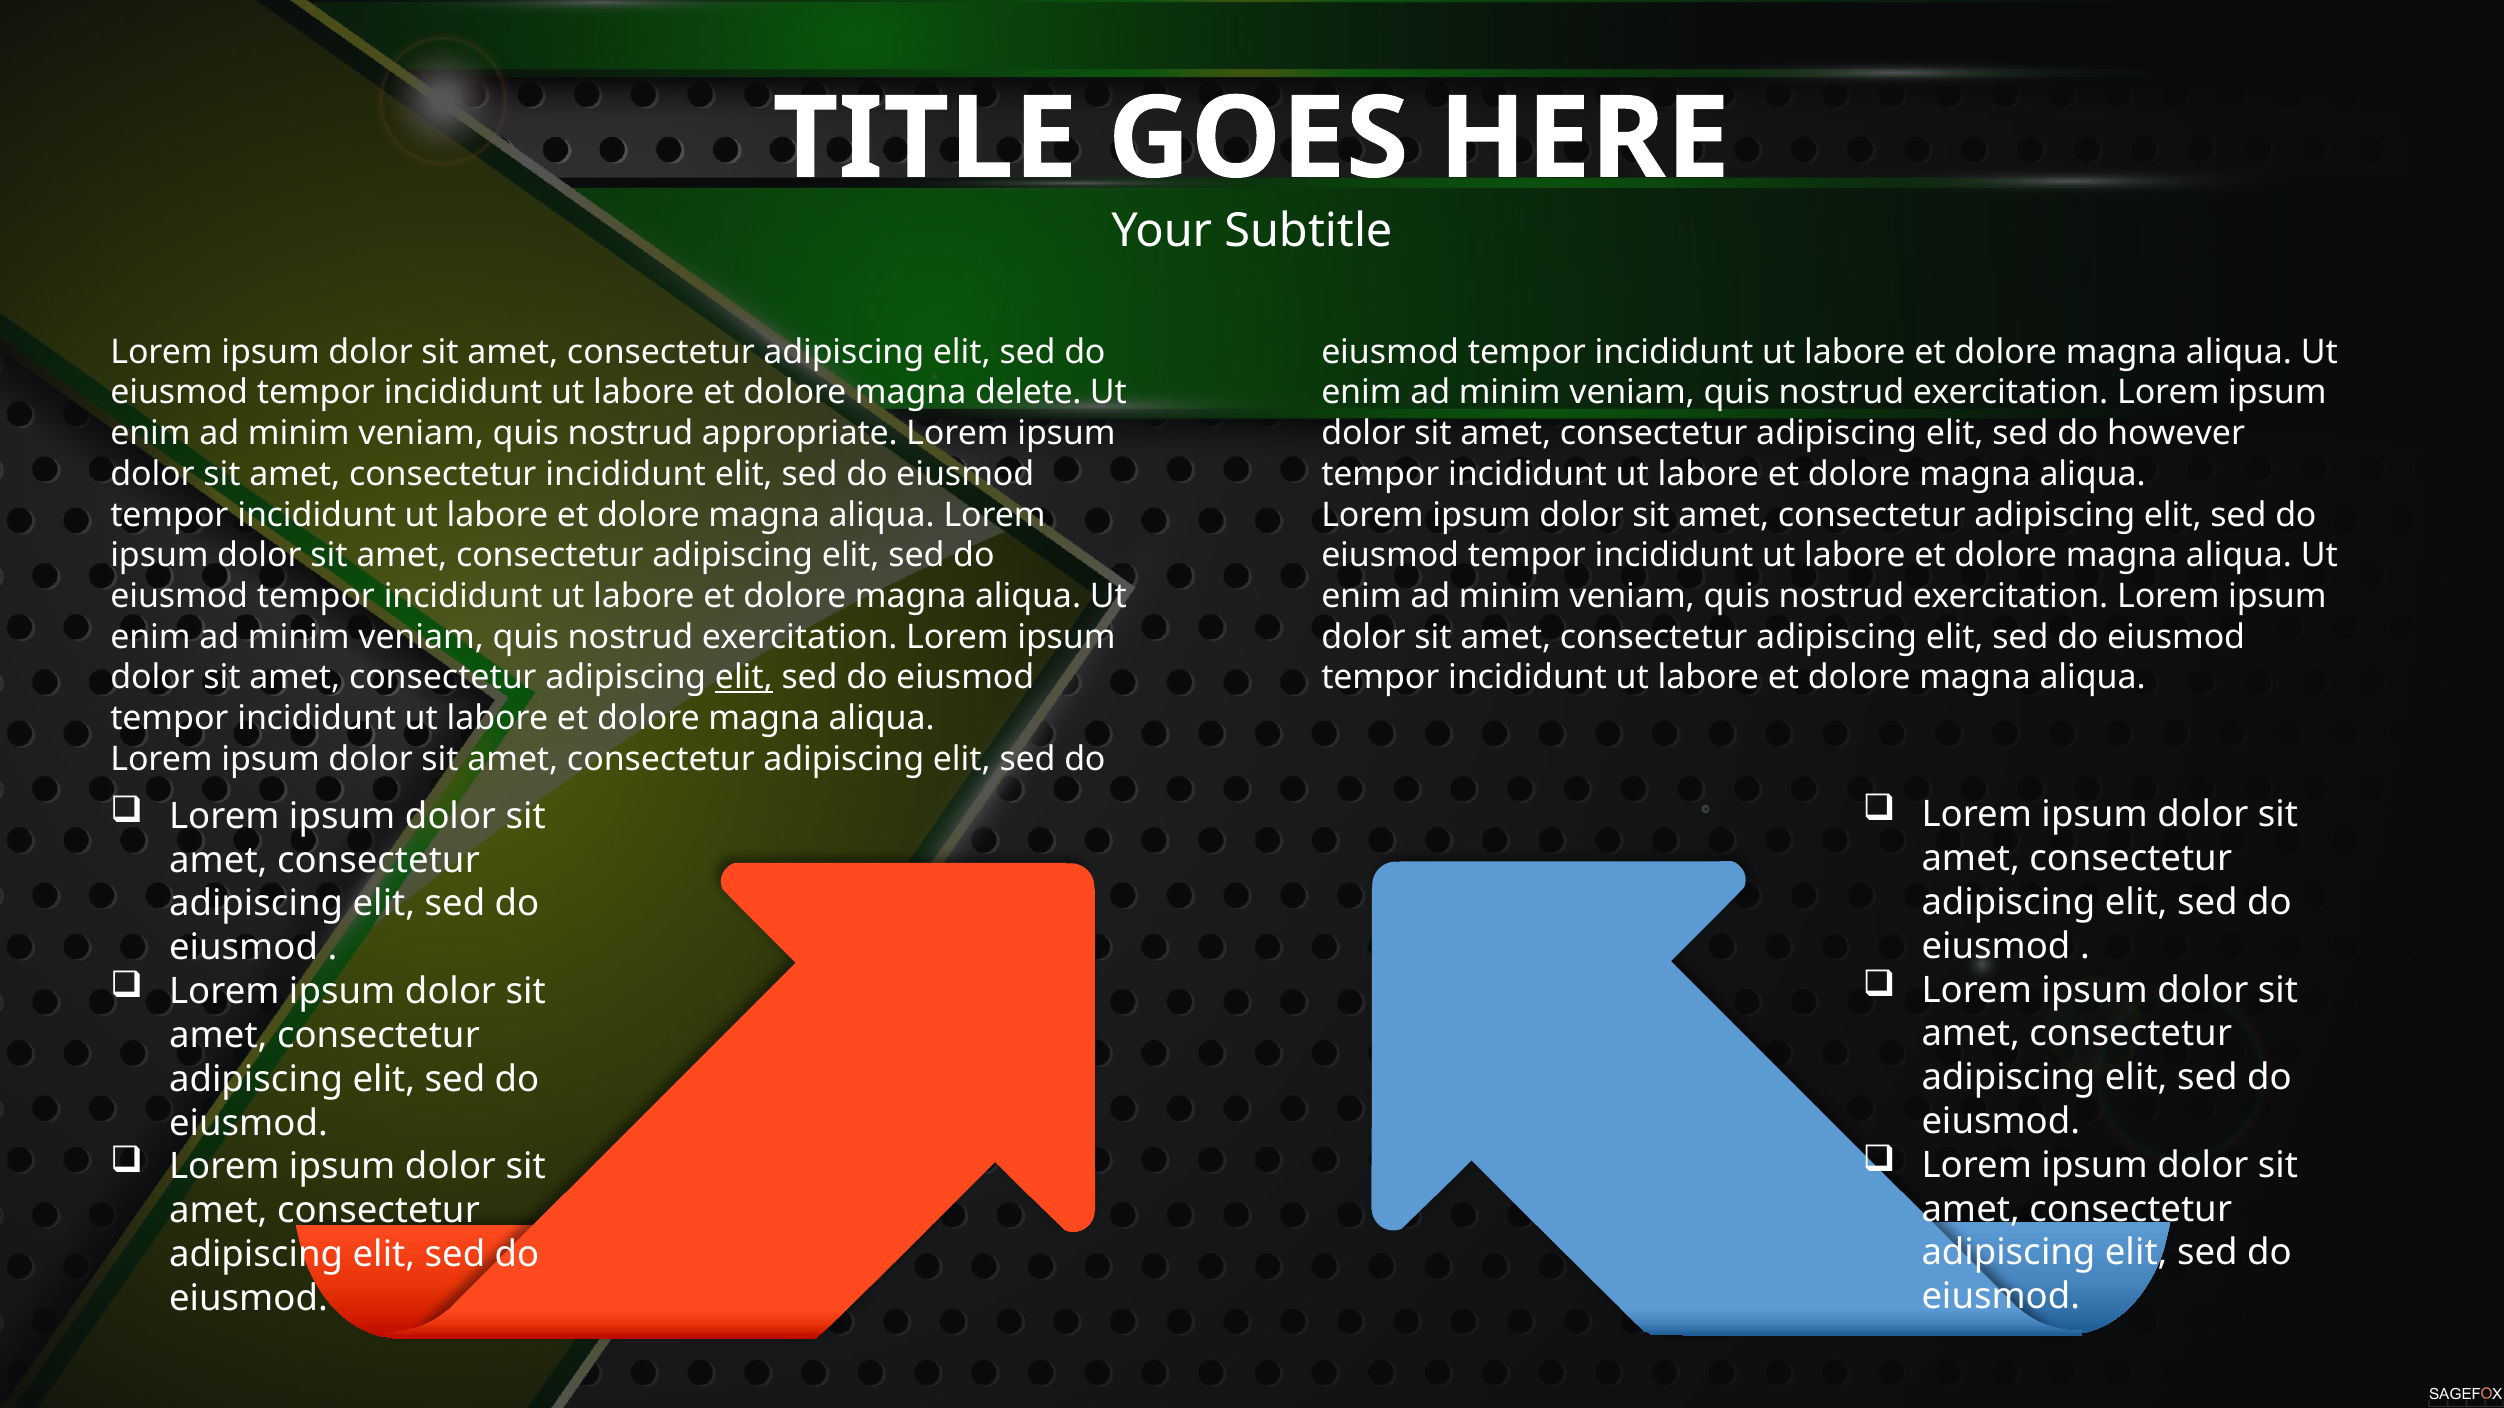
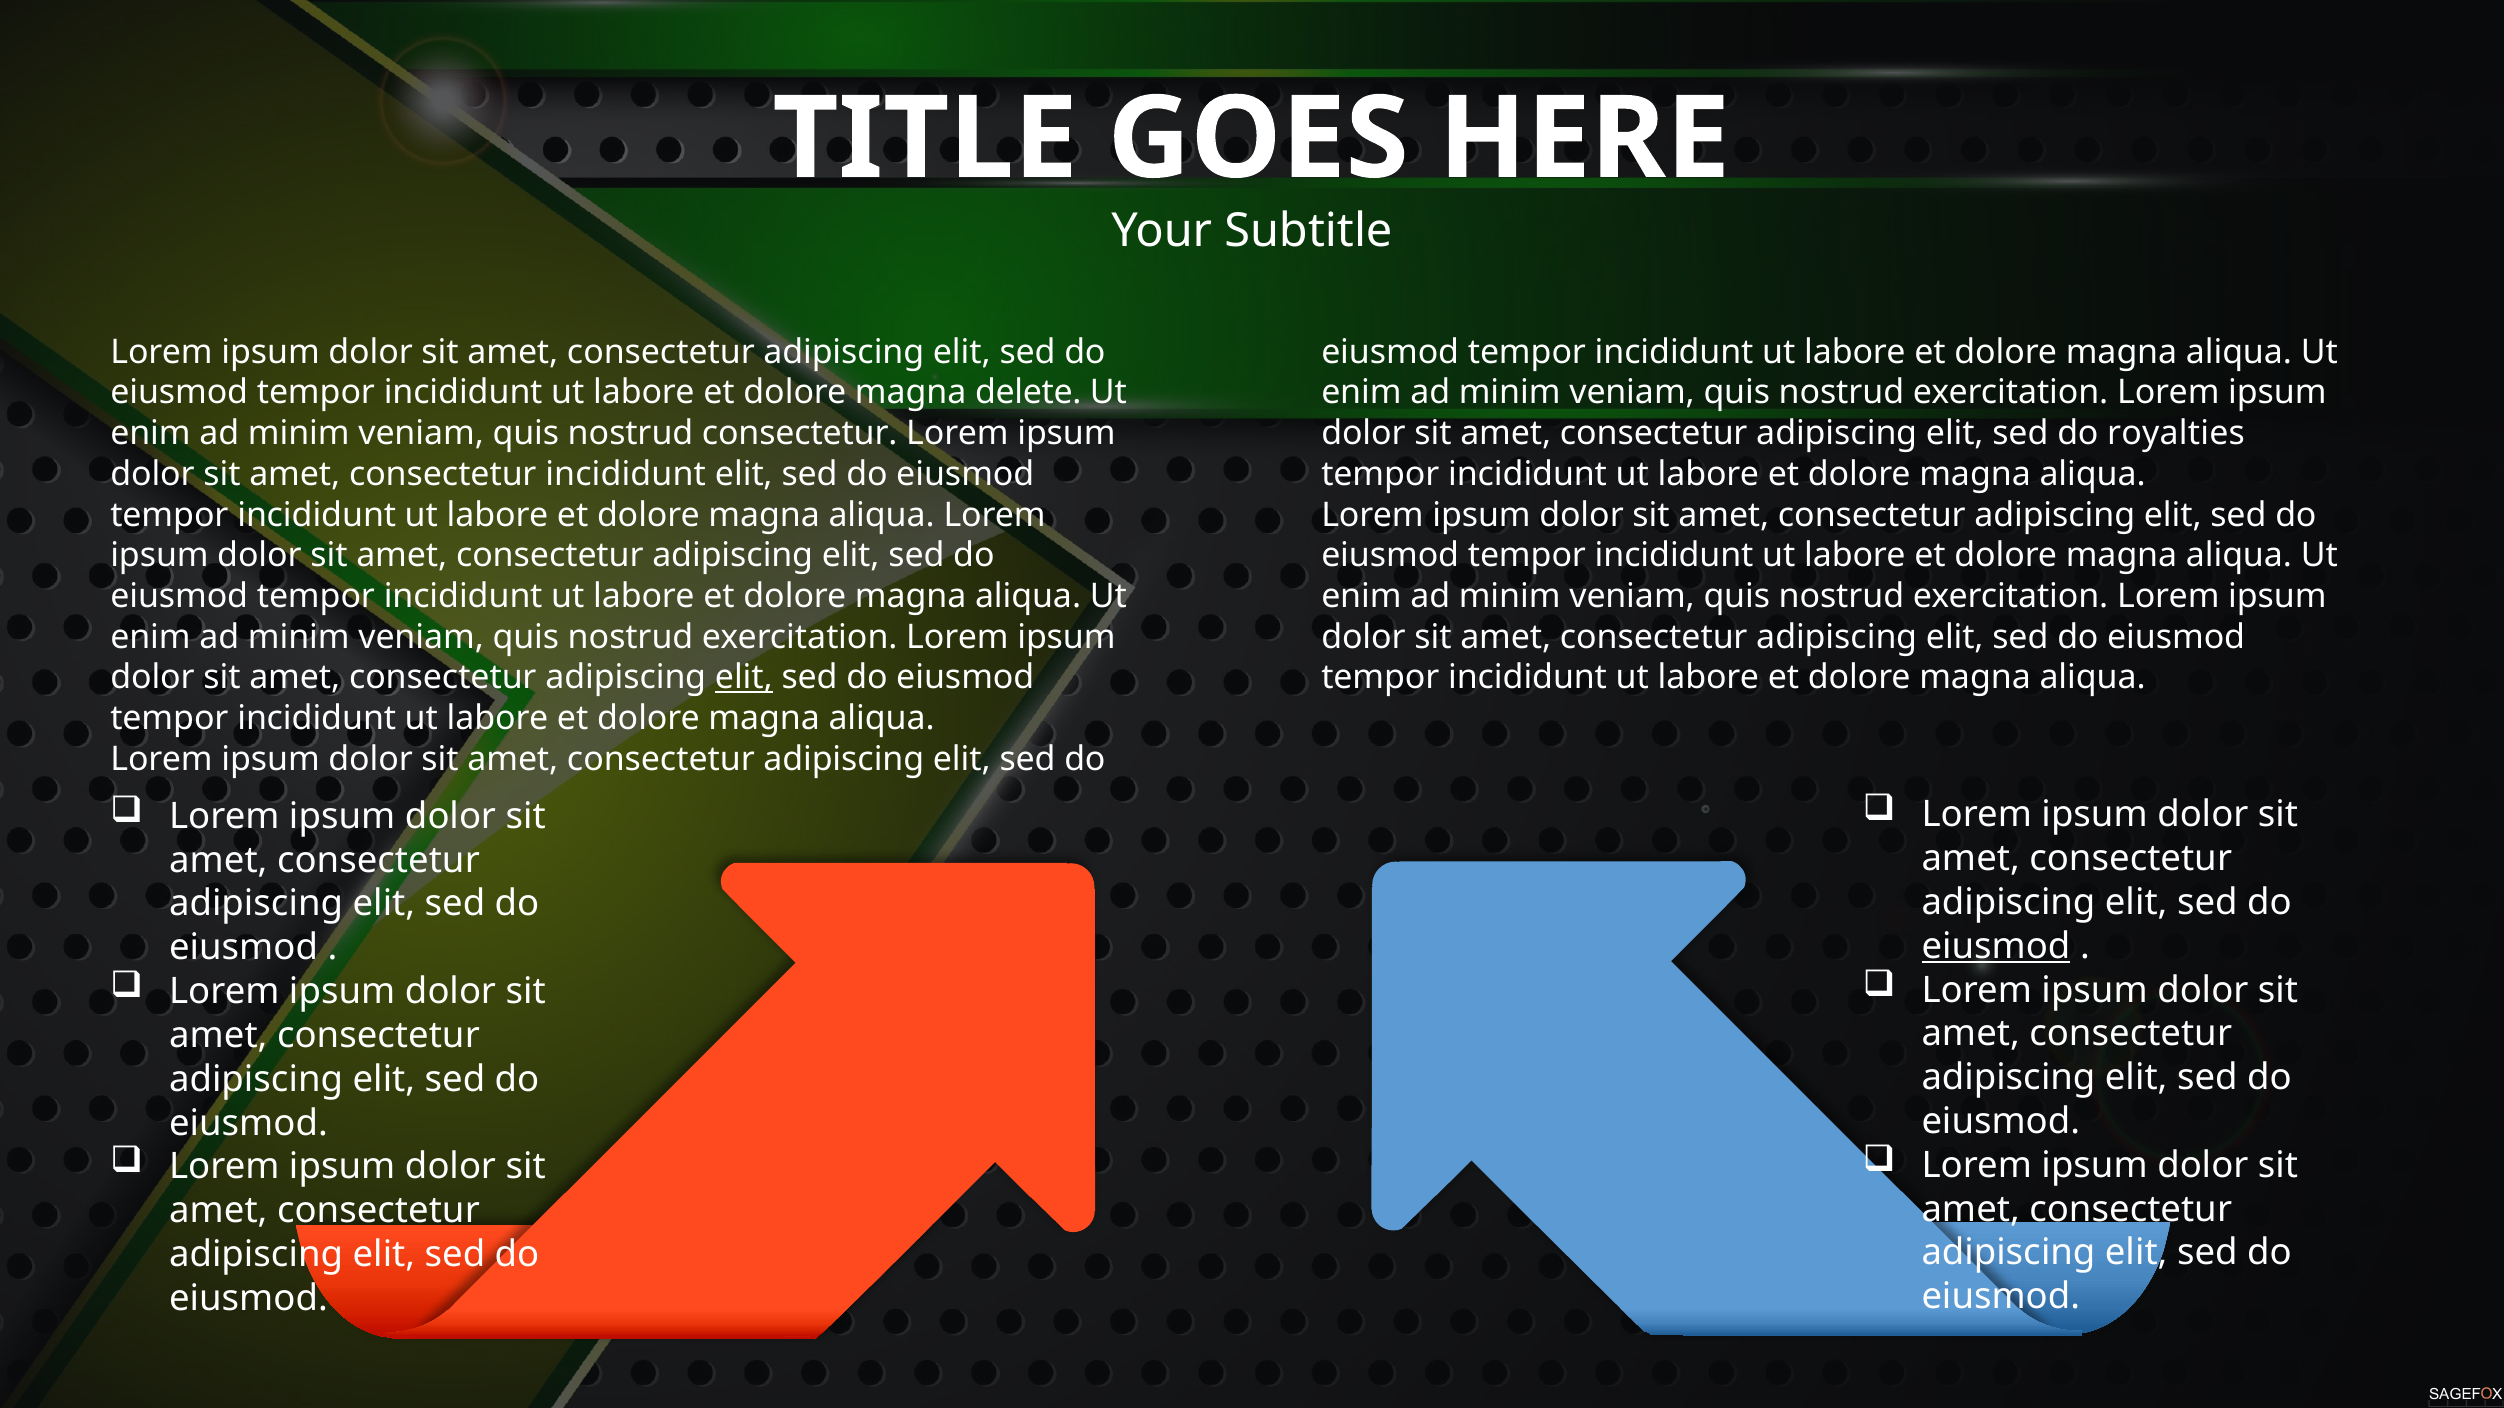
nostrud appropriate: appropriate -> consectetur (800, 434)
however: however -> royalties (2176, 434)
eiusmod underline: none -> present (1996, 946)
